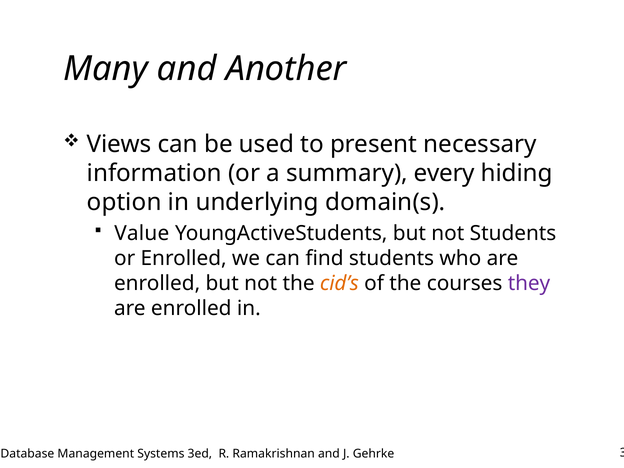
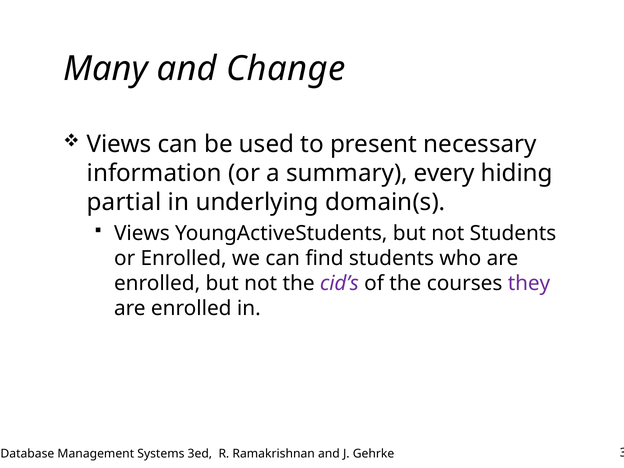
Another: Another -> Change (286, 69)
option: option -> partial (124, 202)
Value: Value -> Views (142, 233)
cid’s colour: orange -> purple (339, 283)
